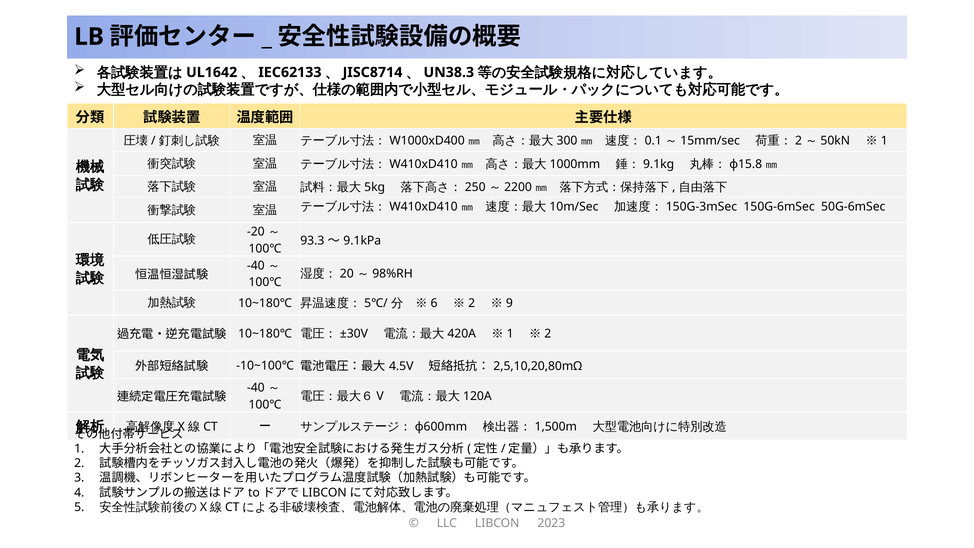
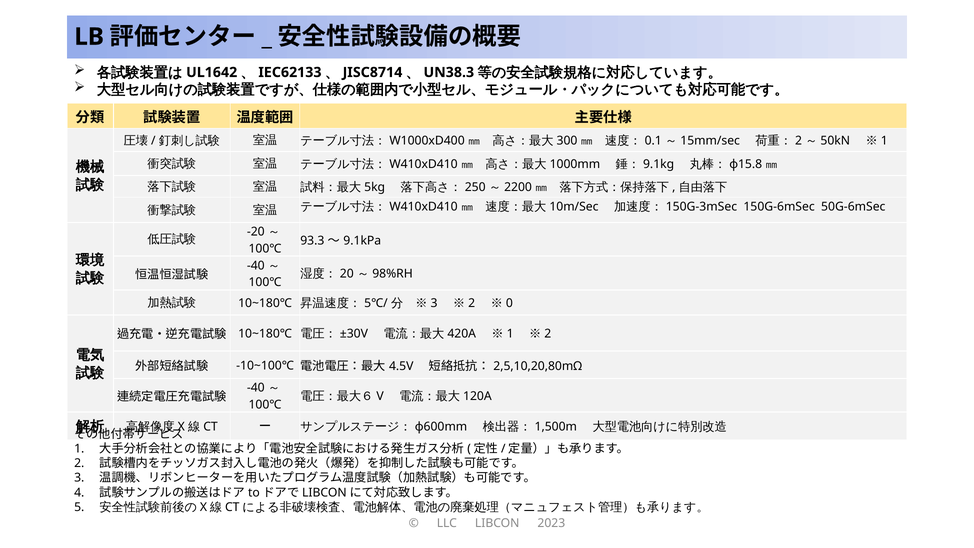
6: 6 -> 3 (434, 303)
9: 9 -> 0 (509, 303)
